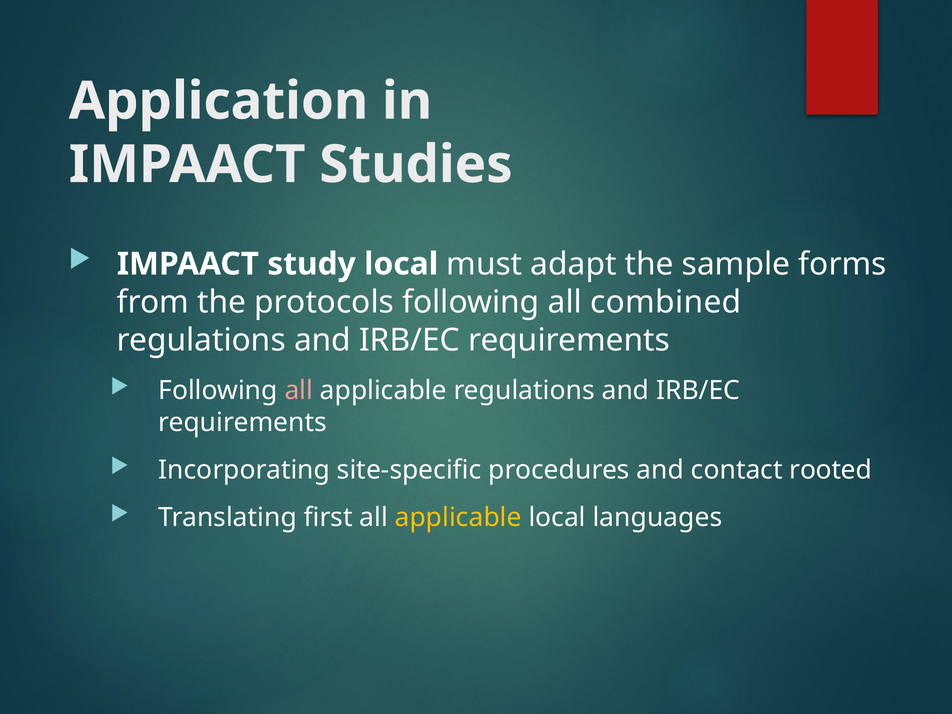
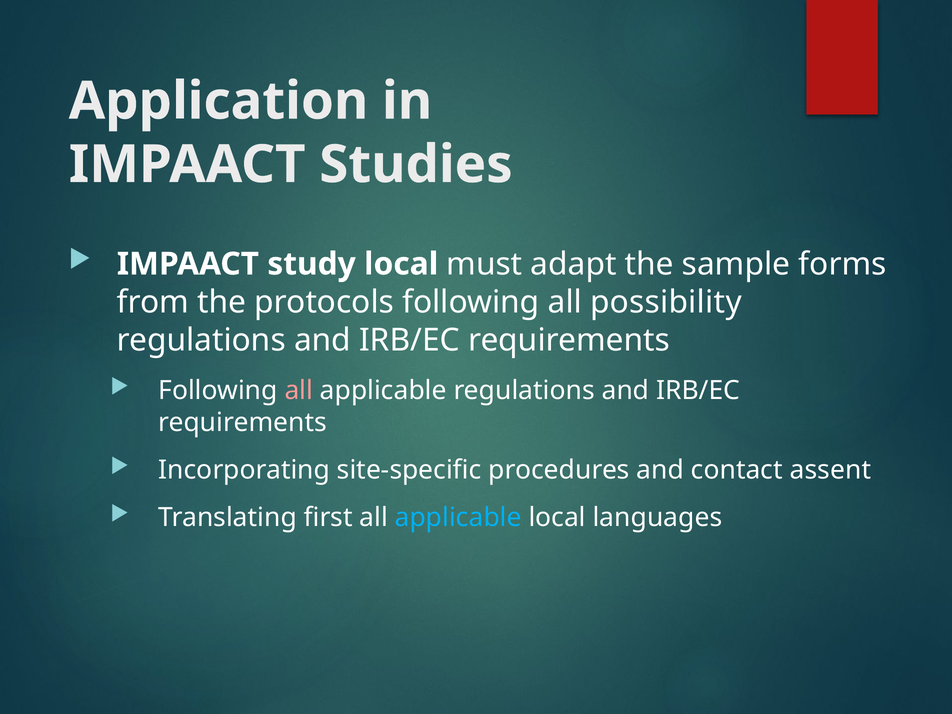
combined: combined -> possibility (666, 302)
rooted: rooted -> assent (830, 470)
applicable colour: yellow -> light blue (458, 518)
